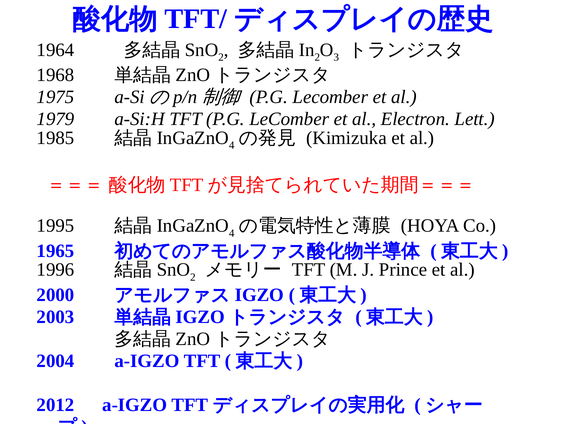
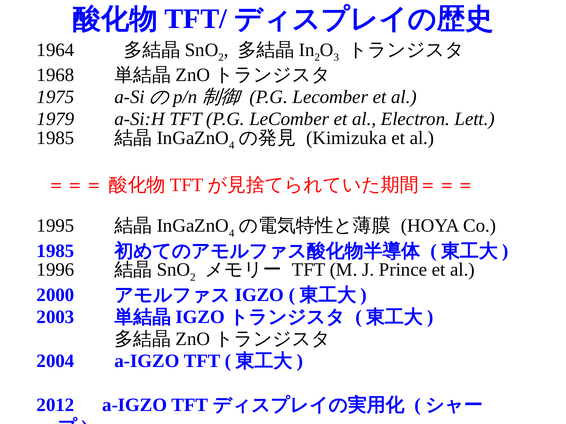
1965: 1965 -> 1985 (55, 251)
